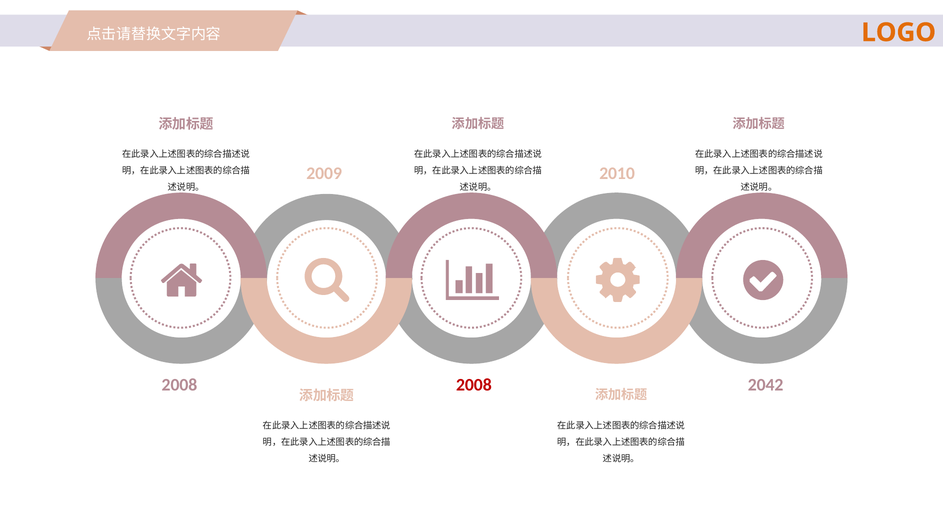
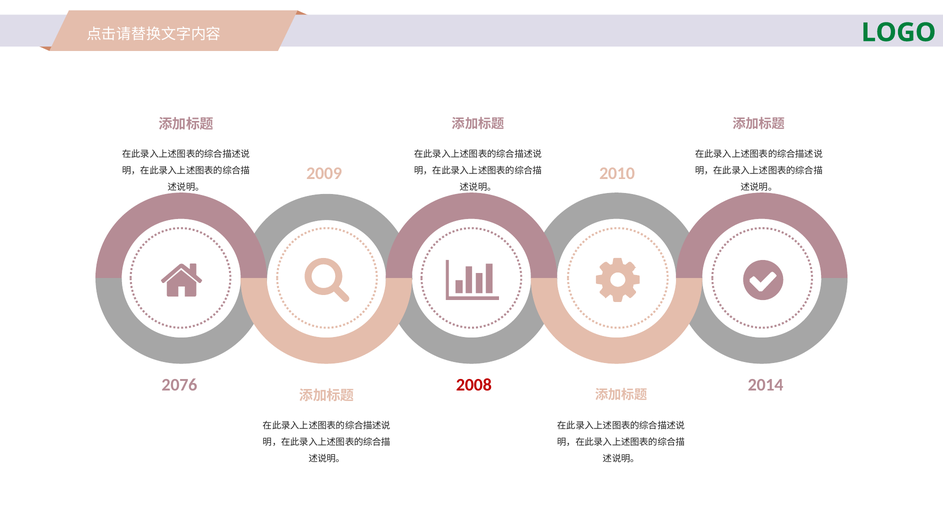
LOGO colour: orange -> green (899, 33)
2008: 2008 -> 2076 (179, 385)
2042: 2042 -> 2014 (766, 385)
